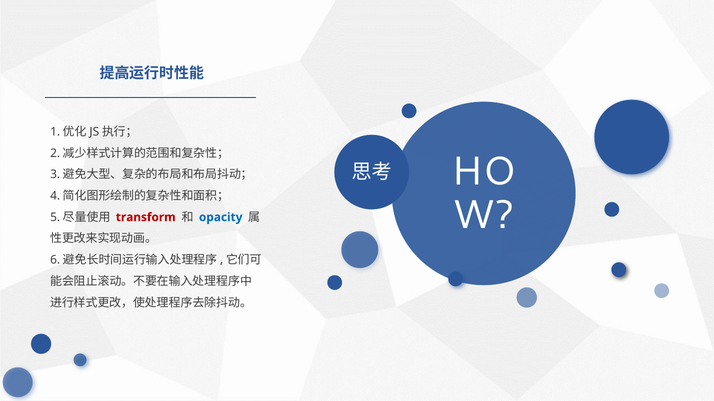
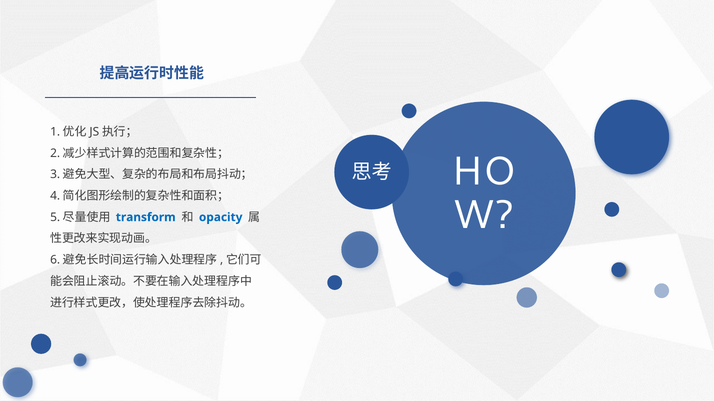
transform colour: red -> blue (146, 218)
